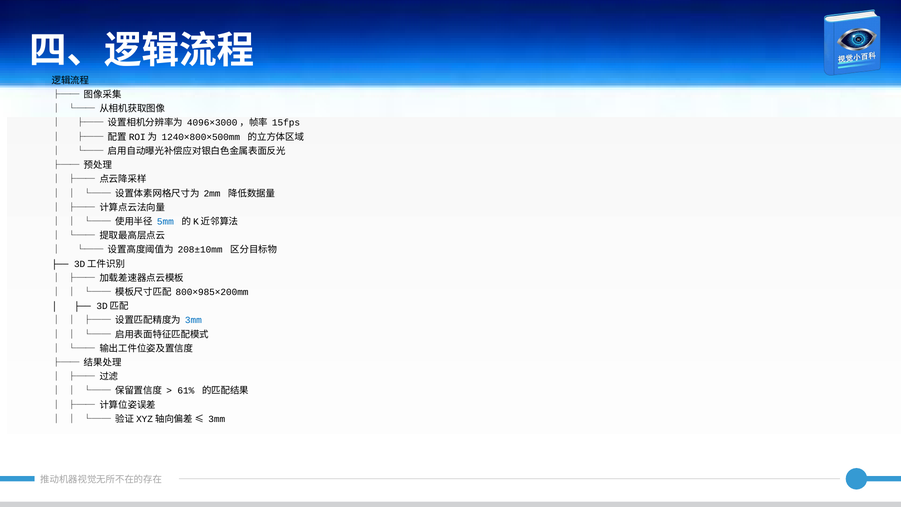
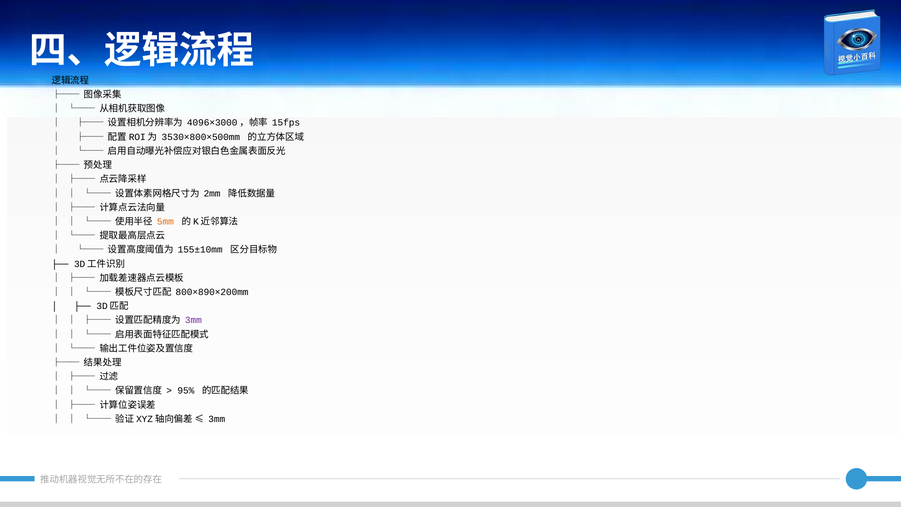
1240×800×500mm: 1240×800×500mm -> 3530×800×500mm (201, 137)
5mm colour: blue -> orange (165, 222)
208±10mm: 208±10mm -> 155±10mm (200, 250)
800×985×200mm: 800×985×200mm -> 800×890×200mm (212, 292)
3mm colour: blue -> purple (193, 320)
61%: 61% -> 95% (186, 391)
